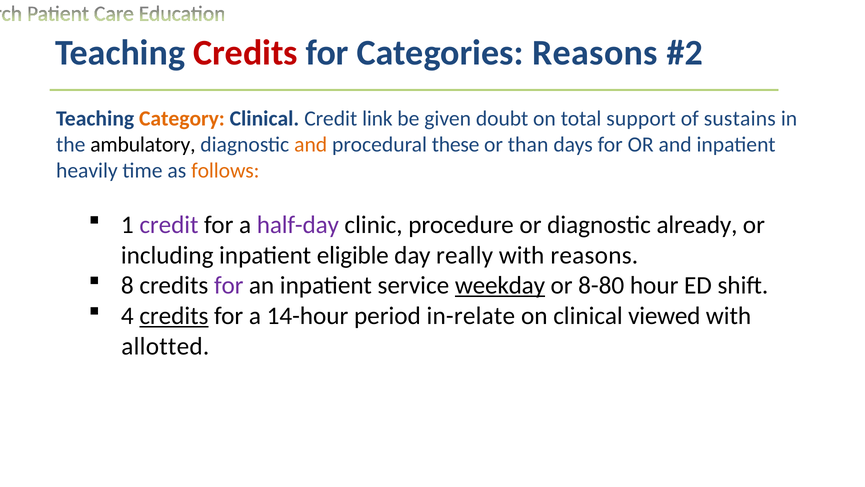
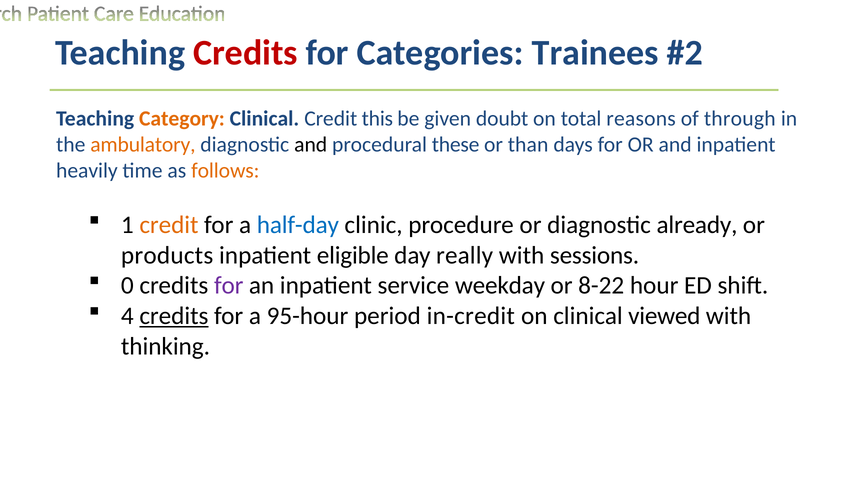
Categories Reasons: Reasons -> Trainees (595, 53)
link: link -> this (377, 119)
support: support -> reasons (641, 119)
sustains: sustains -> through (740, 119)
ambulatory colour: black -> orange (143, 145)
and colour: orange -> black (311, 145)
credit colour: purple -> orange (169, 225)
half-day colour: purple -> blue (298, 225)
including: including -> products (167, 255)
with reasons: reasons -> sessions (595, 255)
8: 8 -> 0 (127, 285)
weekday underline: present -> none (500, 285)
8-80: 8-80 -> 8-22 (601, 285)
14-hour: 14-hour -> 95-hour (308, 316)
in-relate: in-relate -> in-credit (471, 316)
allotted: allotted -> thinking (165, 346)
